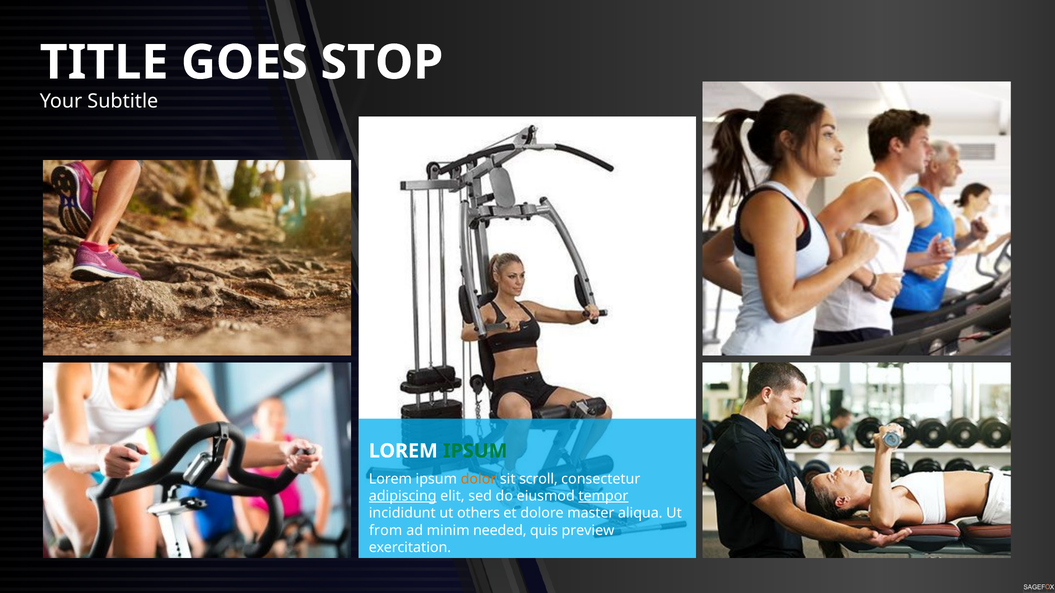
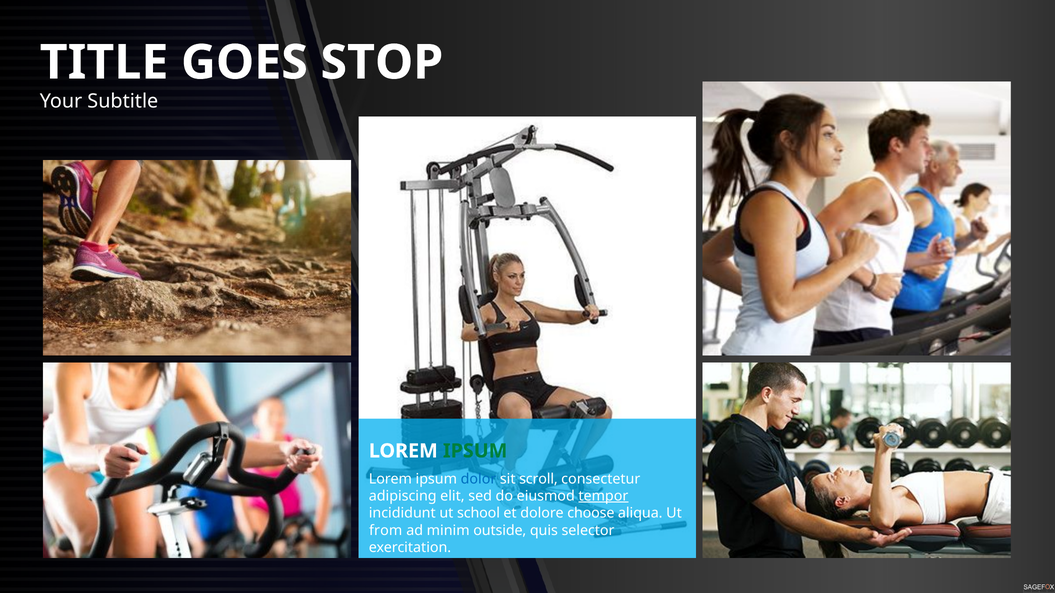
dolor colour: orange -> blue (478, 479)
adipiscing underline: present -> none (403, 496)
others: others -> school (479, 514)
master: master -> choose (591, 514)
needed: needed -> outside (500, 531)
preview: preview -> selector (588, 531)
